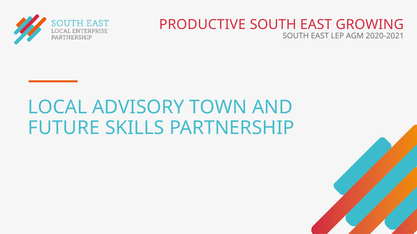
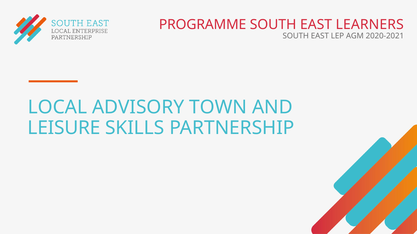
PRODUCTIVE: PRODUCTIVE -> PROGRAMME (203, 25)
GROWING: GROWING -> LEARNERS (370, 25)
FUTURE: FUTURE -> LEISURE (64, 128)
